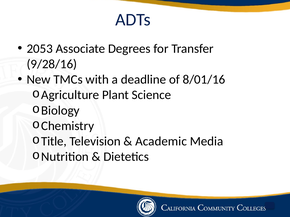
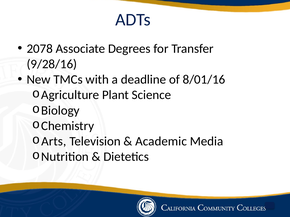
2053: 2053 -> 2078 (40, 49)
Title: Title -> Arts (54, 142)
